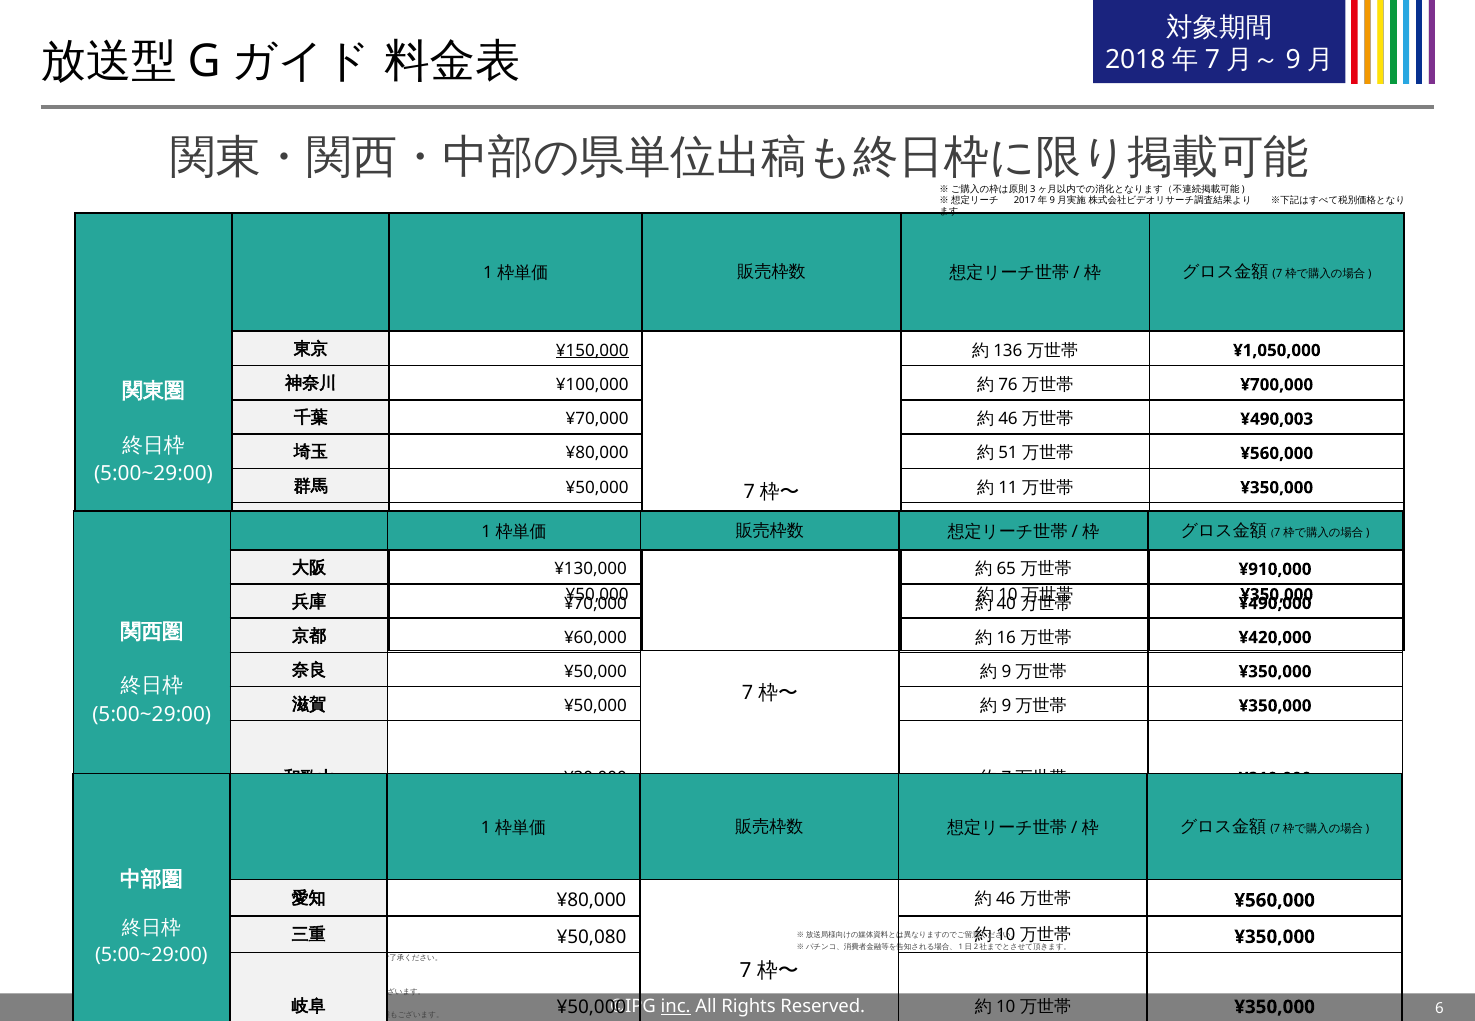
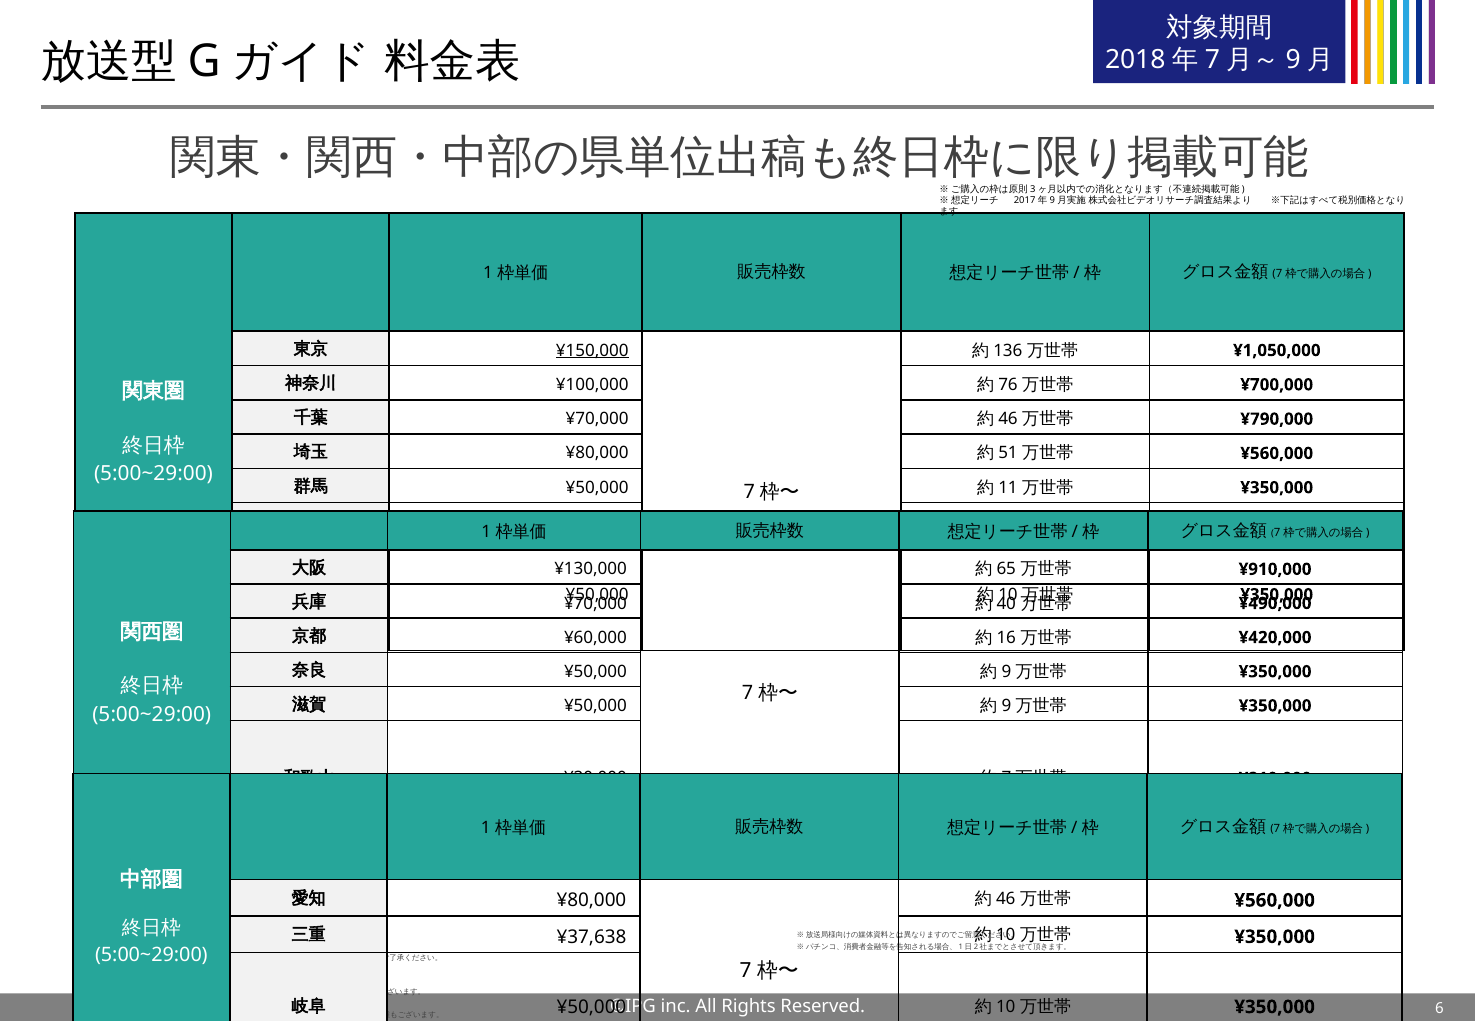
¥490,003: ¥490,003 -> ¥790,000 (1277, 419)
¥50,080: ¥50,080 -> ¥37,638 (592, 937)
inc underline: present -> none (676, 1007)
